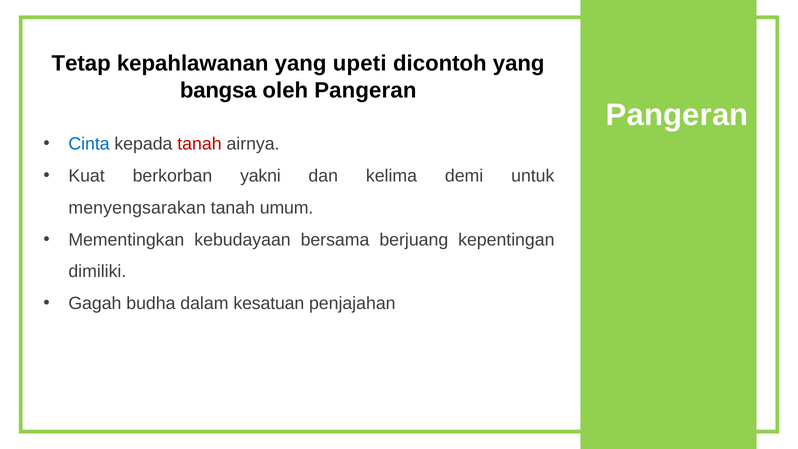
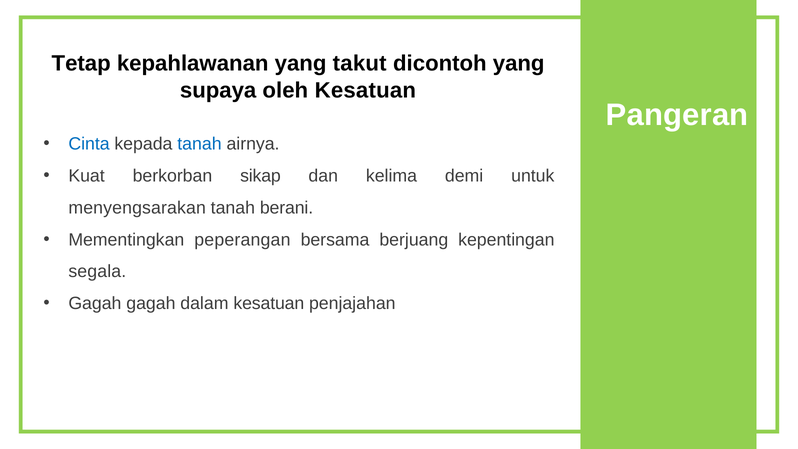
upeti: upeti -> takut (360, 64)
bangsa: bangsa -> supaya (218, 90)
oleh Pangeran: Pangeran -> Kesatuan (365, 90)
tanah colour: red -> blue (199, 144)
yakni: yakni -> sikap (260, 176)
umum: umum -> berani (287, 208)
kebudayaan: kebudayaan -> peperangan (242, 240)
dimiliki: dimiliki -> segala (97, 272)
Gagah budha: budha -> gagah (151, 303)
